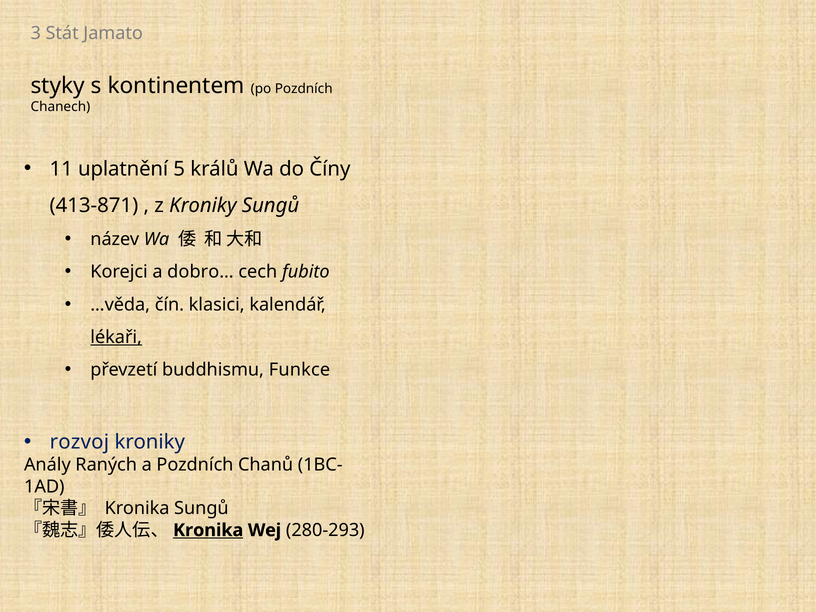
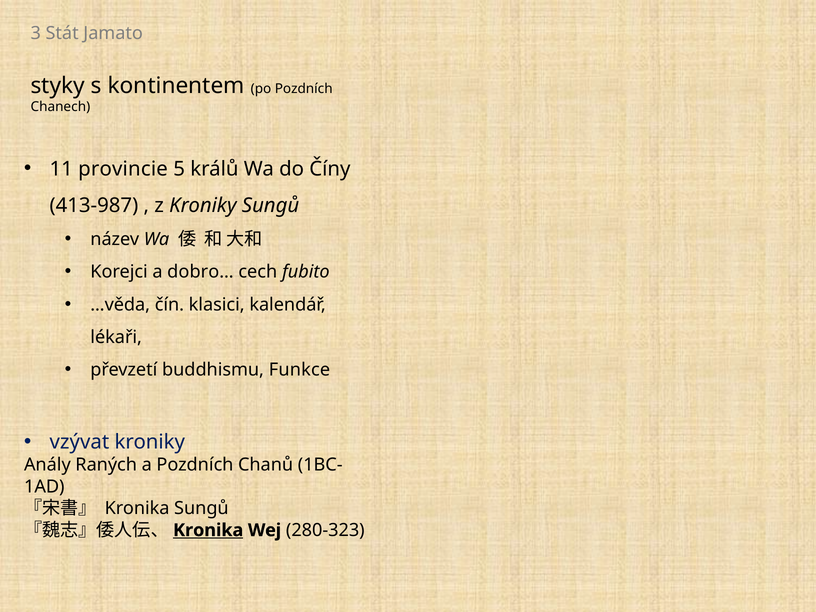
uplatnění: uplatnění -> provincie (123, 169)
413-871: 413-871 -> 413-987 (94, 206)
lékaři underline: present -> none (116, 337)
rozvoj: rozvoj -> vzývat (79, 442)
280-293: 280-293 -> 280-323 (325, 530)
